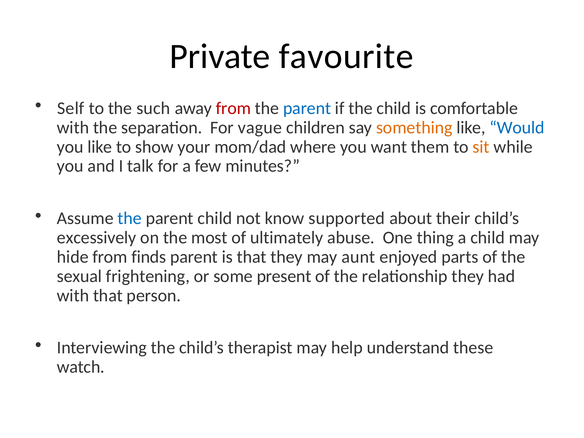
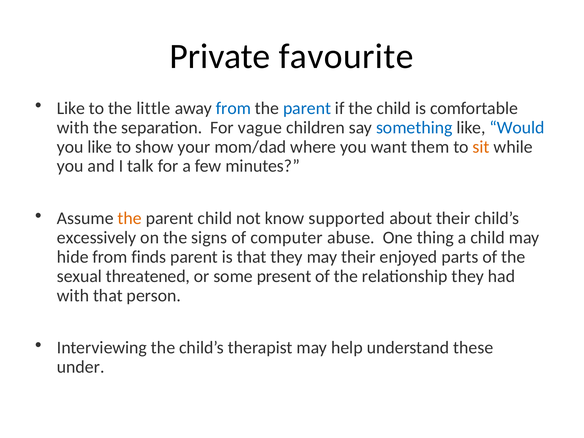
Self: Self -> Like (71, 108)
such: such -> little (153, 108)
from colour: red -> blue (233, 108)
something colour: orange -> blue (414, 128)
the colour: blue -> orange (130, 218)
most: most -> signs (209, 238)
ultimately: ultimately -> computer (287, 238)
may aunt: aunt -> their (358, 257)
frightening: frightening -> threatened (148, 276)
watch: watch -> under (81, 367)
